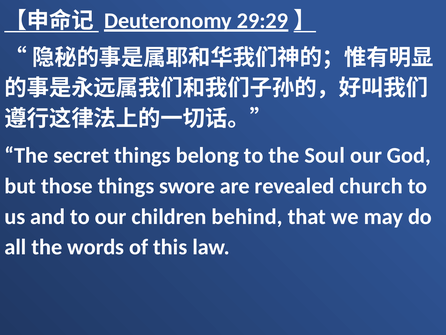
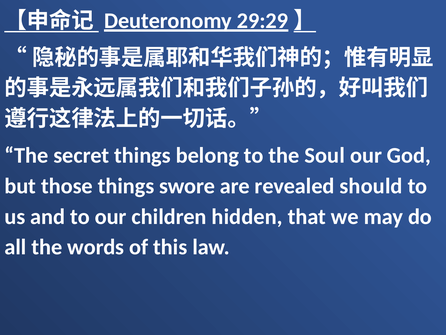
church: church -> should (371, 186)
behind: behind -> hidden (247, 216)
